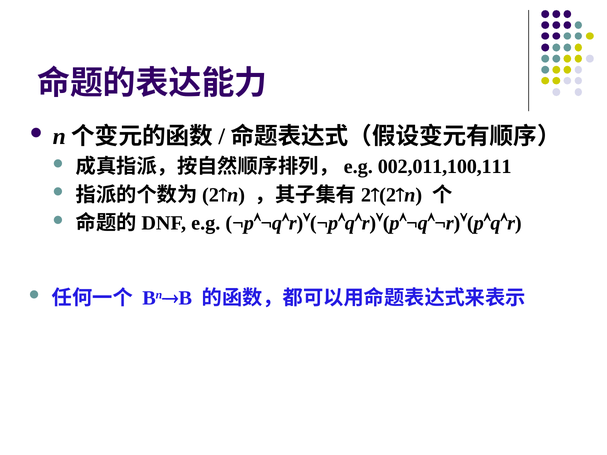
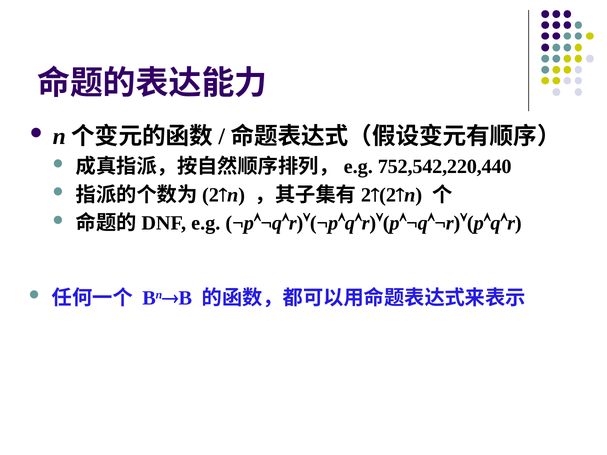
002,011,100,111: 002,011,100,111 -> 752,542,220,440 (445, 167)
